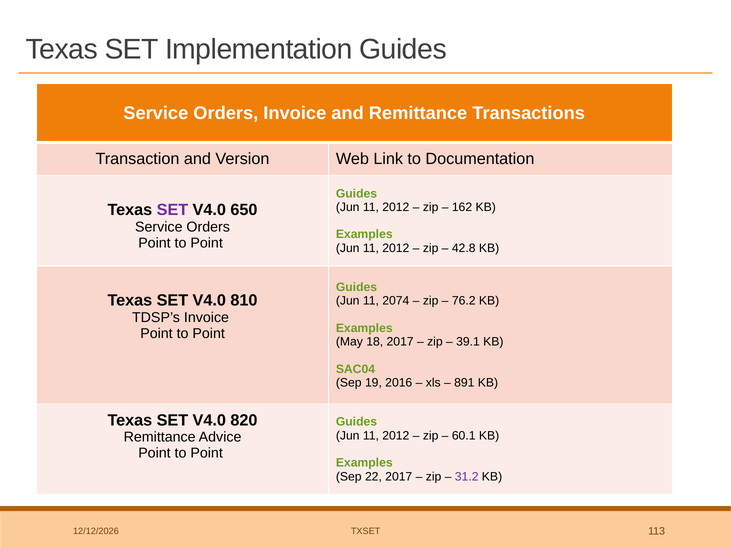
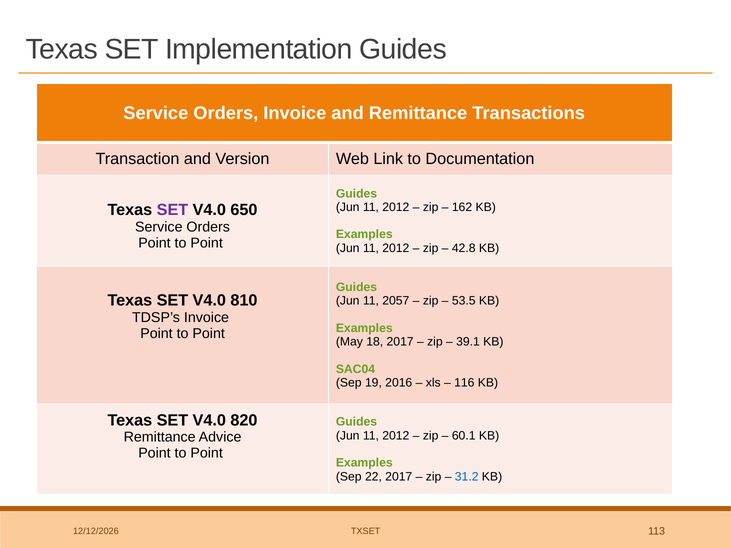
2074: 2074 -> 2057 (396, 301)
76.2: 76.2 -> 53.5 (464, 301)
891: 891 -> 116 (464, 383)
31.2 colour: purple -> blue (467, 477)
